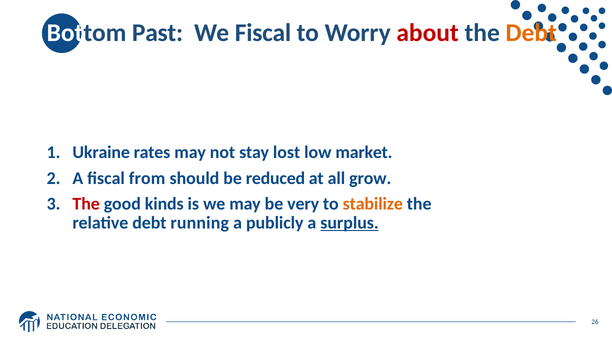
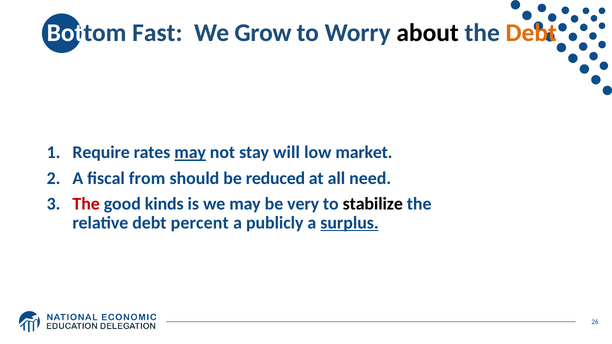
Past: Past -> Fast (157, 33)
We Fiscal: Fiscal -> Grow (263, 33)
about colour: red -> black (428, 33)
Ukraine: Ukraine -> Require (101, 153)
may underline: none -> present (190, 153)
lost: lost -> will (287, 153)
grow: grow -> need (370, 178)
stabilize colour: orange -> black (373, 204)
running: running -> percent (200, 223)
